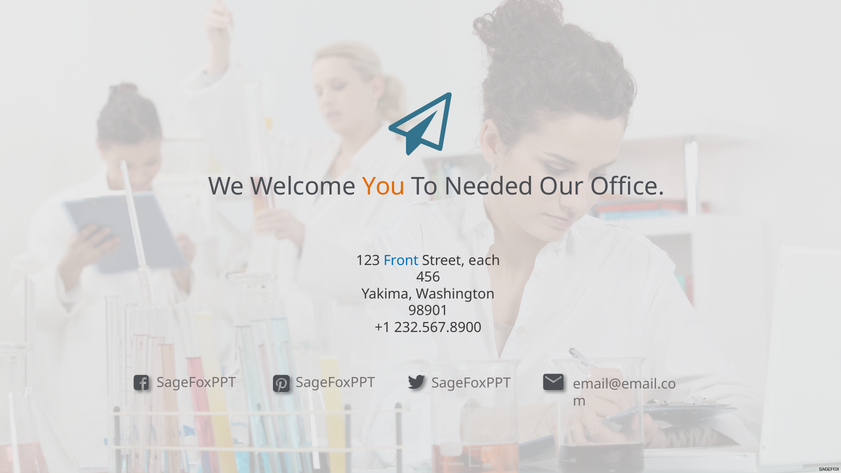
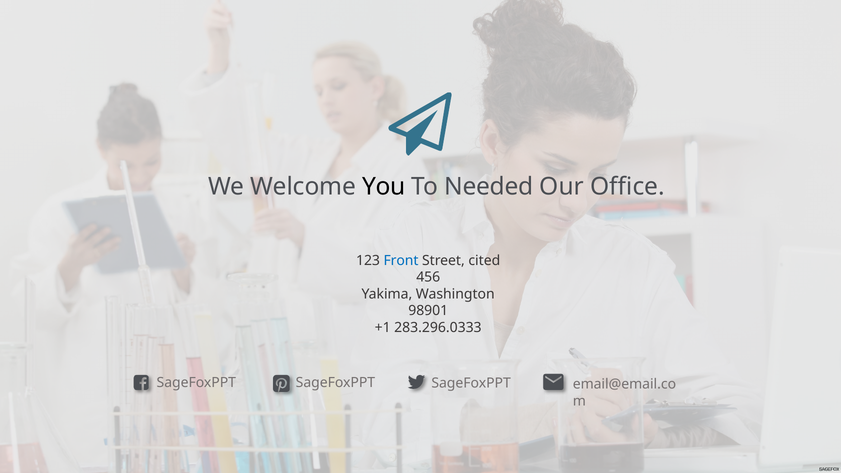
You colour: orange -> black (384, 187)
each: each -> cited (484, 260)
232.567.8900: 232.567.8900 -> 283.296.0333 (438, 328)
